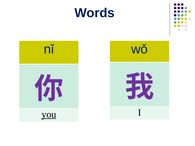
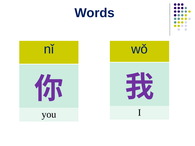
you underline: present -> none (49, 115)
